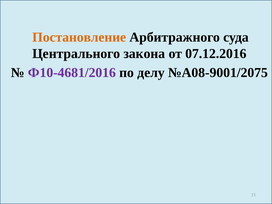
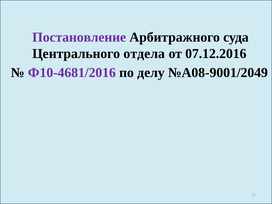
Постановление colour: orange -> purple (79, 37)
закона: закона -> отдела (144, 54)
№А08-9001/2075: №А08-9001/2075 -> №А08-9001/2049 (218, 73)
